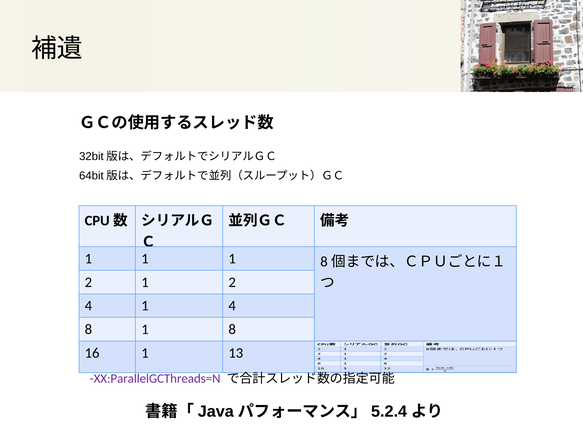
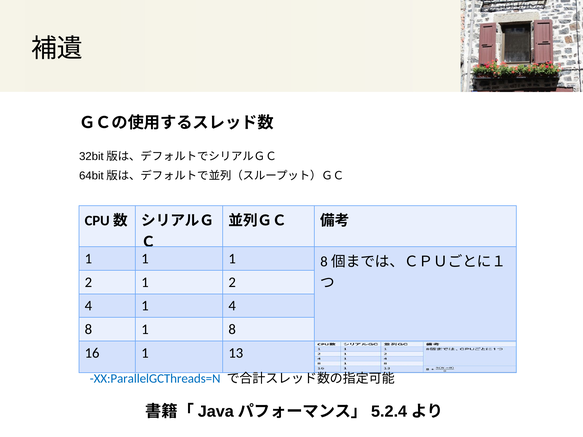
XX:ParallelGCThreads=N colour: purple -> blue (155, 379)
